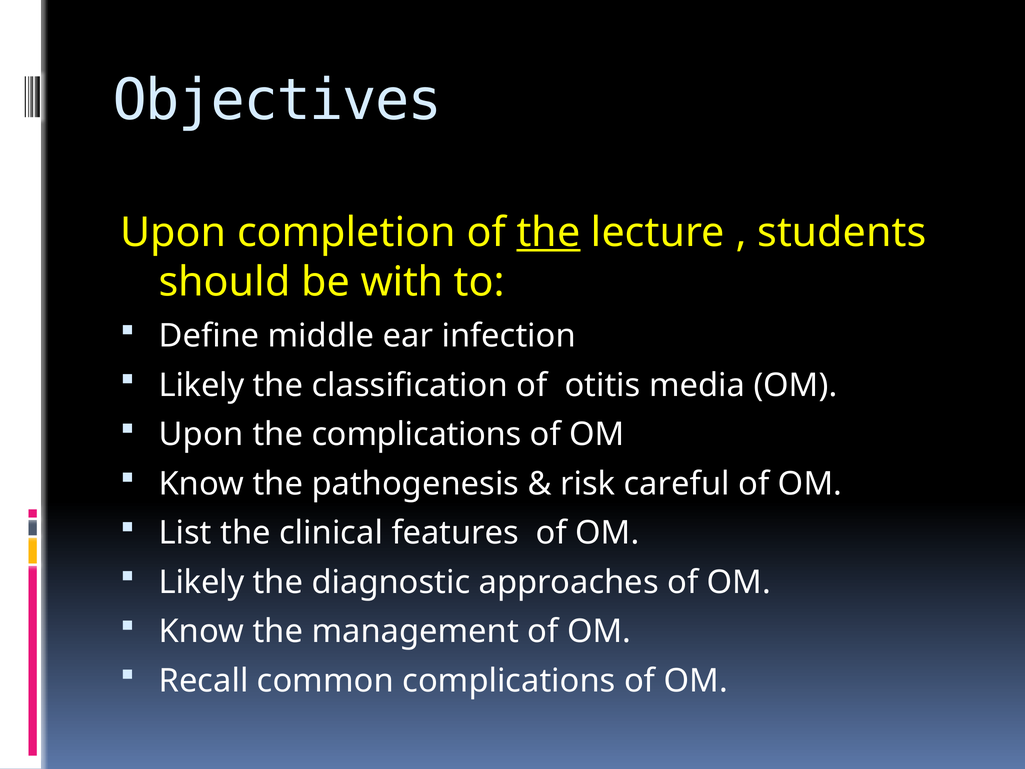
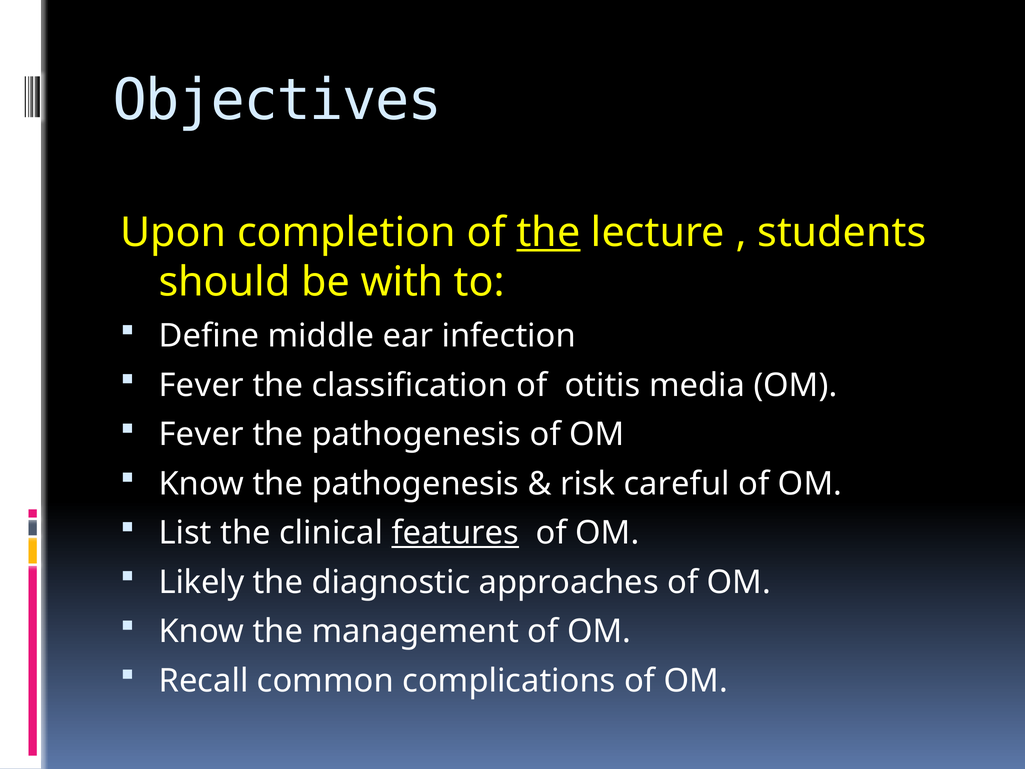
Likely: Likely -> Fever (201, 385)
Upon: Upon -> Fever (201, 434)
complications: complications -> pathogenesis (416, 434)
features underline: none -> present (455, 533)
